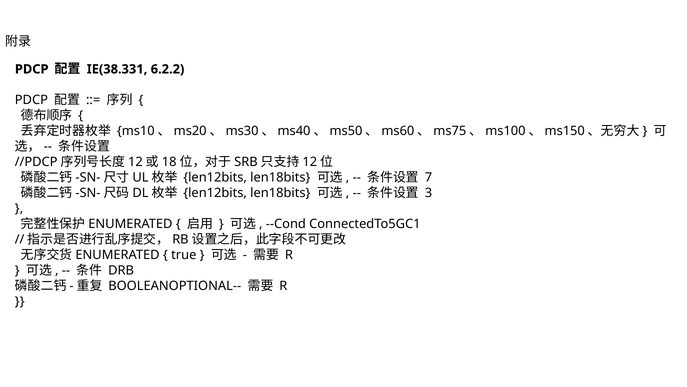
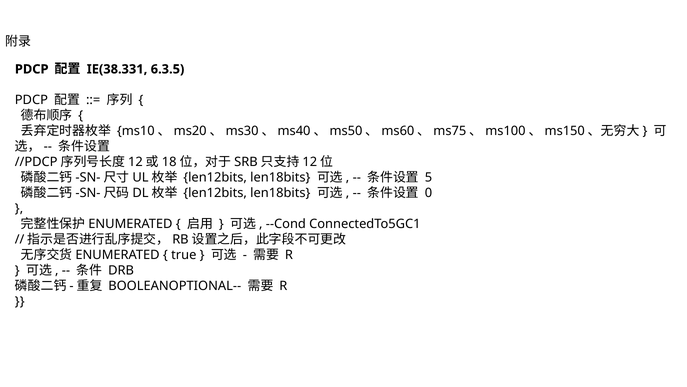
6.2.2: 6.2.2 -> 6.3.5 (168, 69)
7: 7 -> 5 (428, 177)
3: 3 -> 0 (428, 193)
